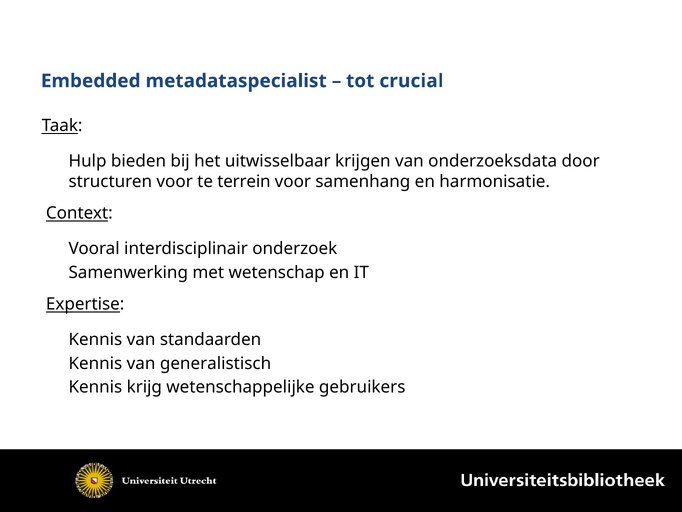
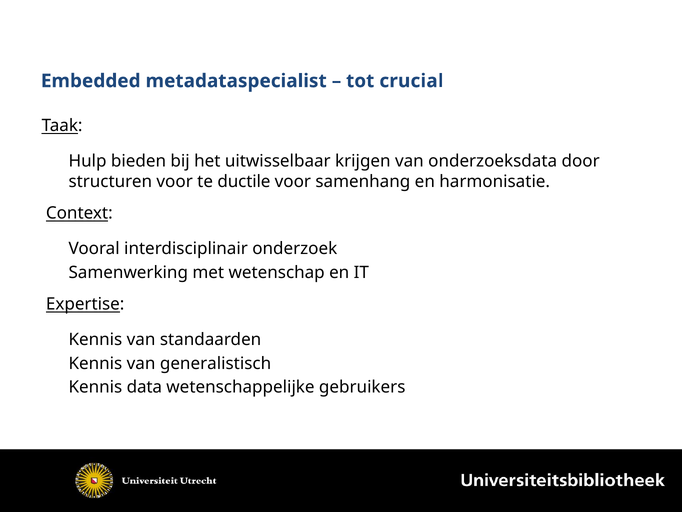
terrein: terrein -> ductile (244, 181)
krijg: krijg -> data (144, 387)
